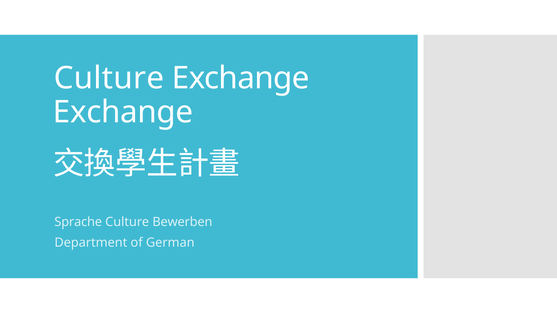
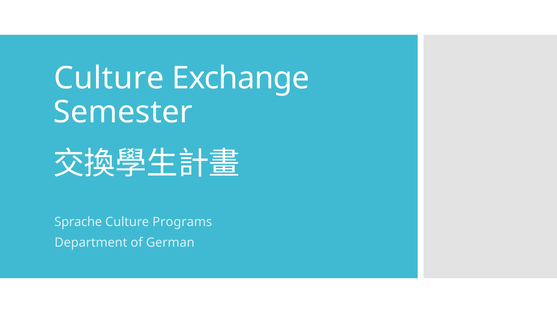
Exchange: Exchange -> Semester (123, 112)
Bewerben: Bewerben -> Programs (182, 222)
